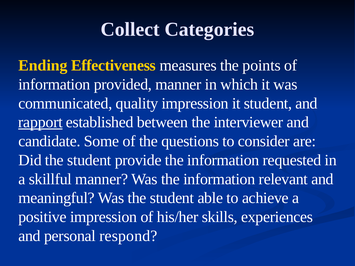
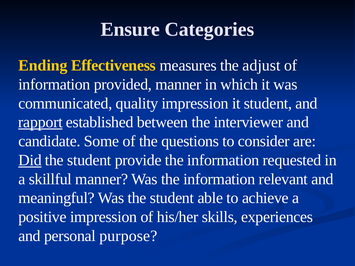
Collect: Collect -> Ensure (130, 29)
points: points -> adjust (262, 66)
Did underline: none -> present (30, 160)
respond: respond -> purpose (128, 236)
